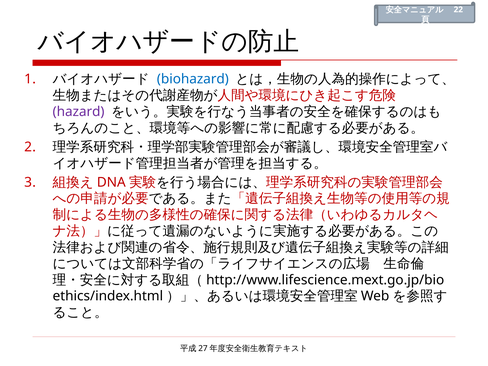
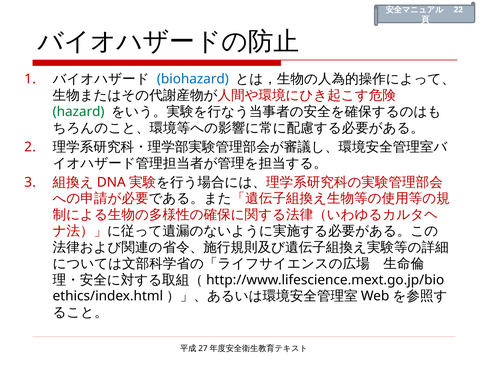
hazard colour: purple -> green (79, 112)
